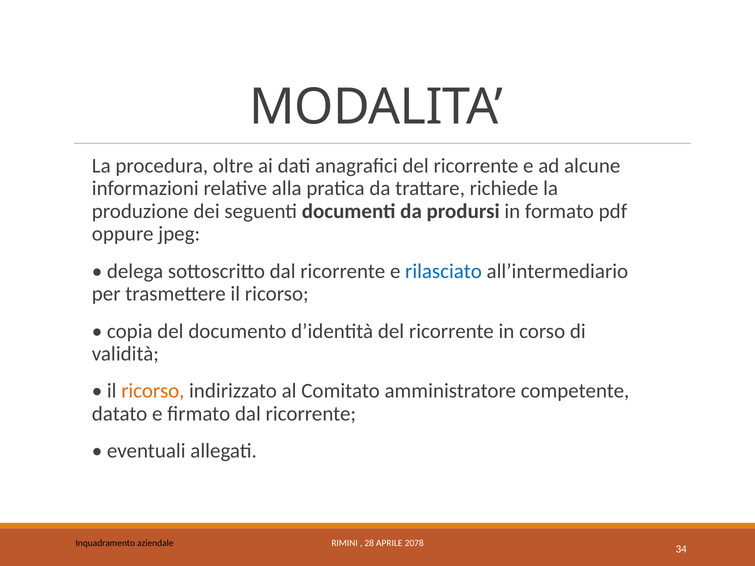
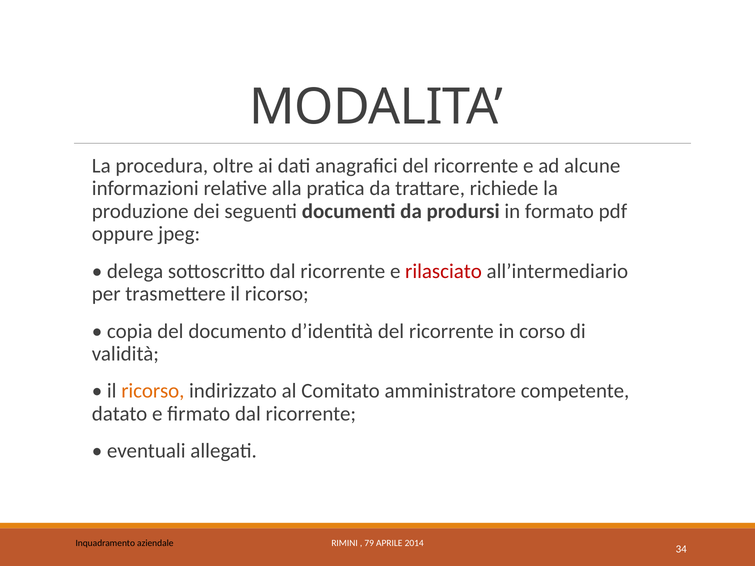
rilasciato colour: blue -> red (443, 271)
28: 28 -> 79 (369, 543)
2078: 2078 -> 2014 (414, 543)
